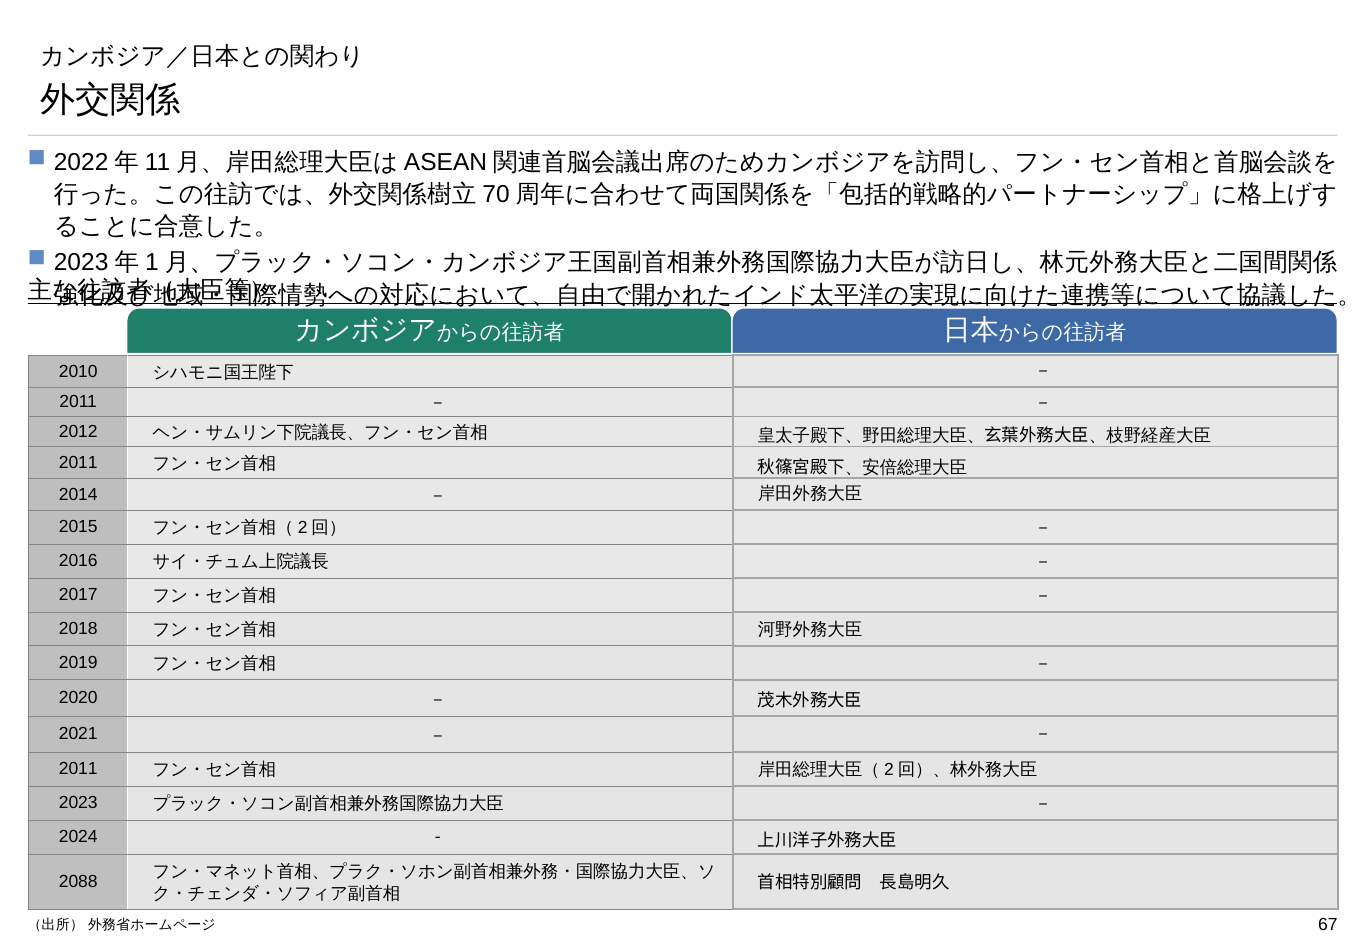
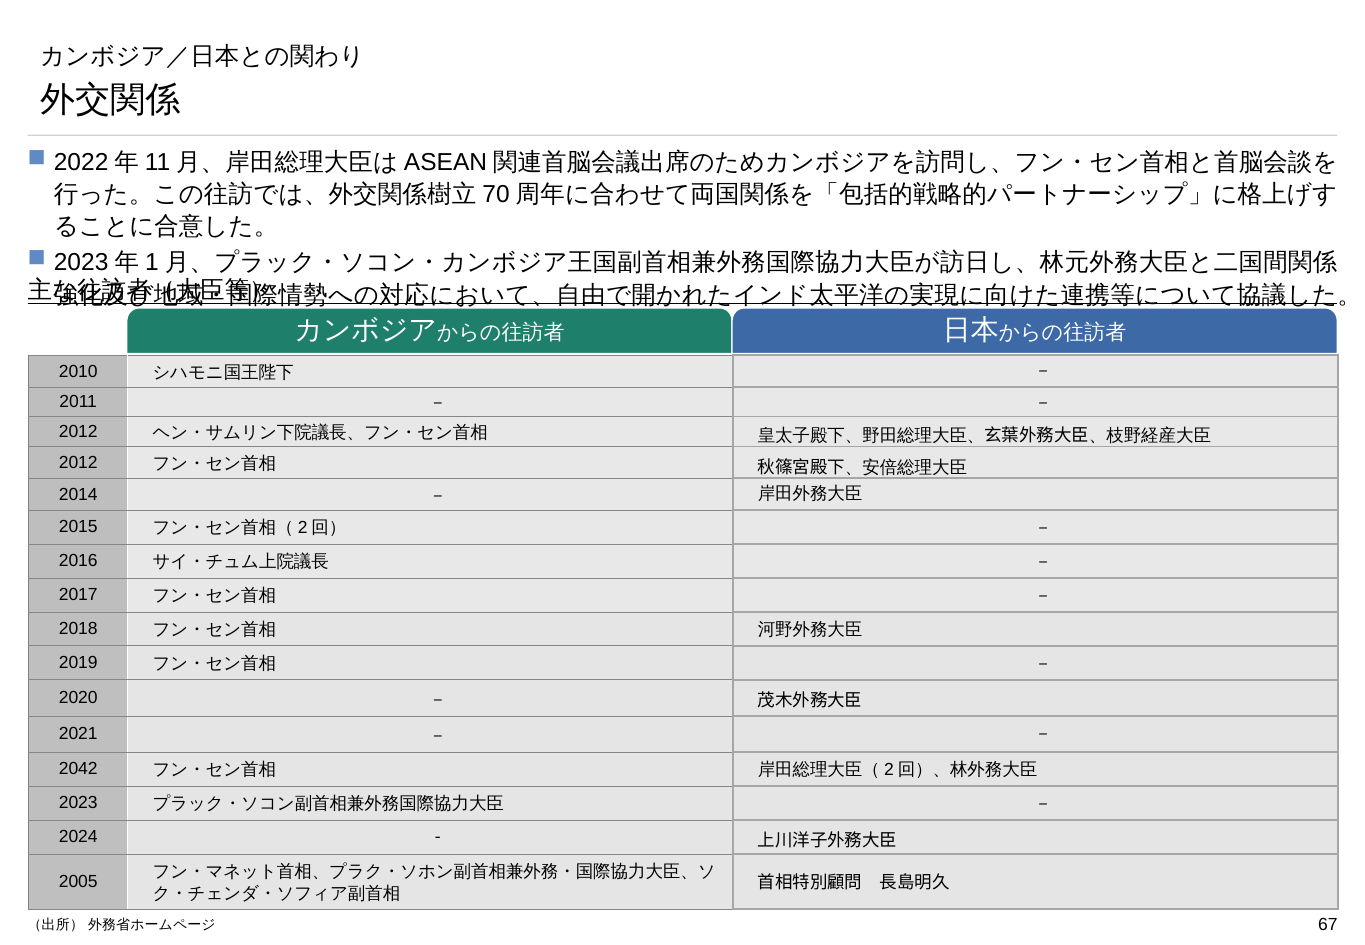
2011: 2011 -> 2012 (78, 462)
2011: 2011 -> 2042 (78, 769)
2088: 2088 -> 2005 (78, 882)
